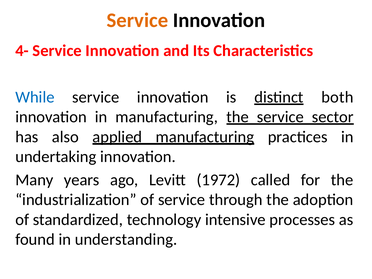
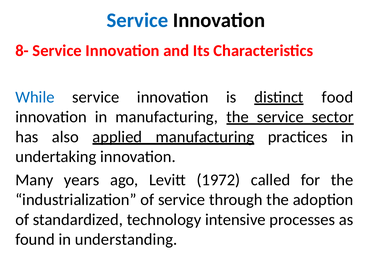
Service colour: orange -> blue (137, 20)
4-: 4- -> 8- (22, 51)
both: both -> food (337, 97)
